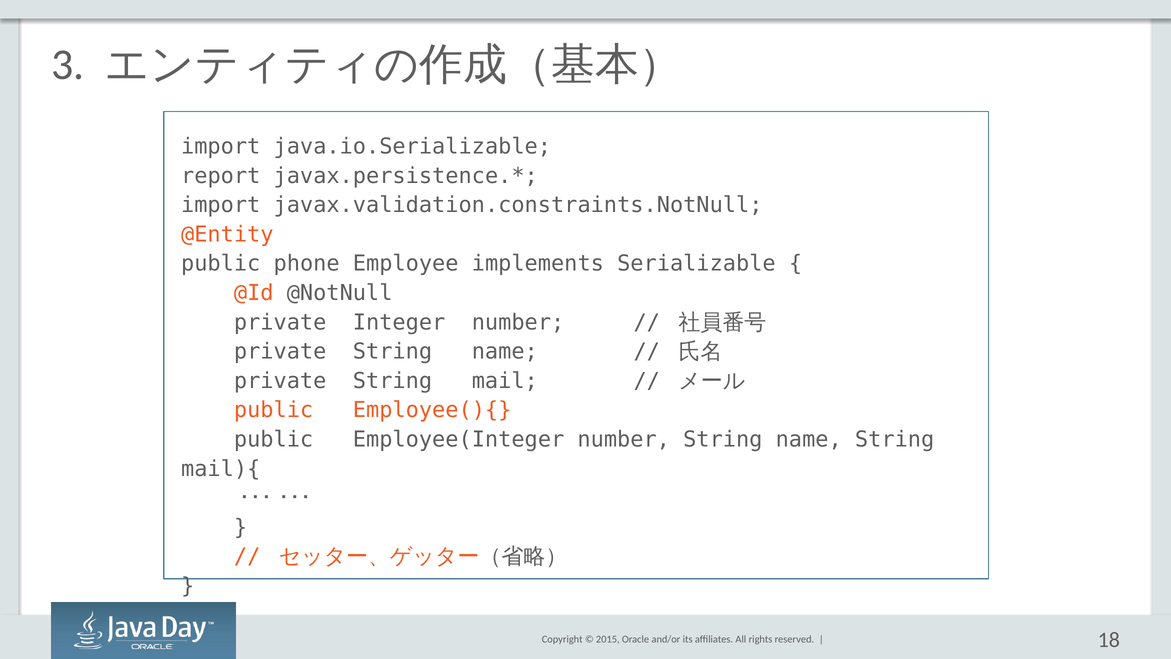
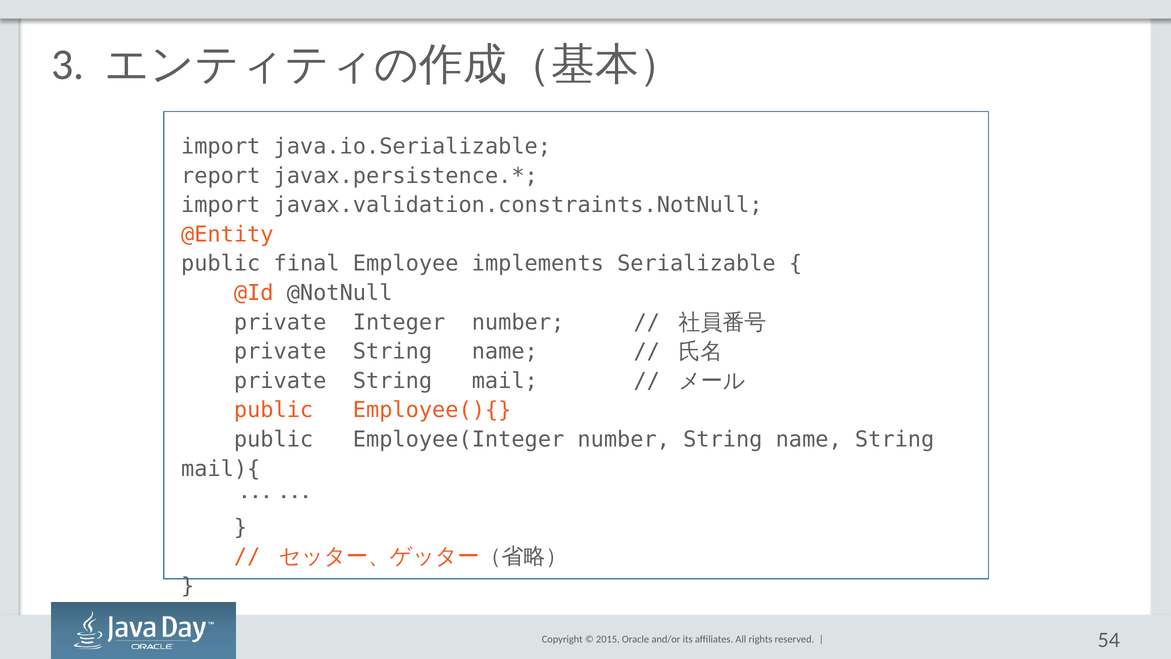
phone: phone -> final (307, 264)
18: 18 -> 54 (1109, 640)
